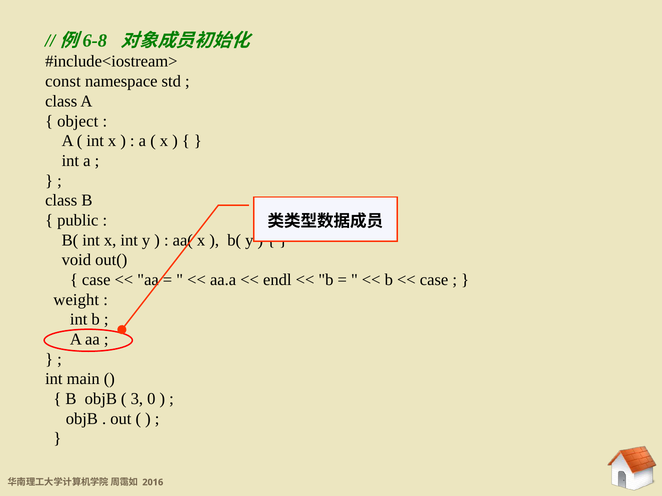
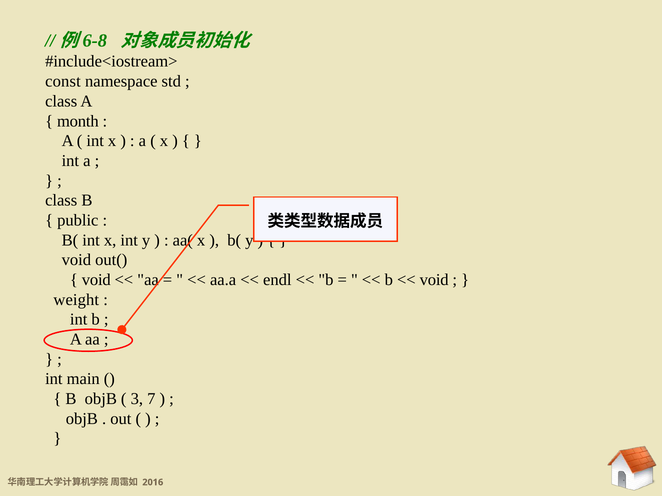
object: object -> month (78, 121)
case: case -> void (96, 280)
case: case -> void (434, 280)
0: 0 -> 7 (151, 399)
